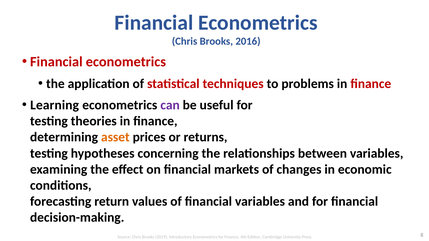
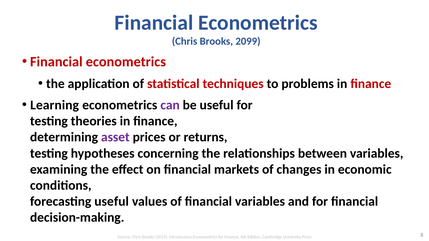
2016: 2016 -> 2099 (248, 41)
asset colour: orange -> purple (115, 137)
forecasting return: return -> useful (112, 202)
